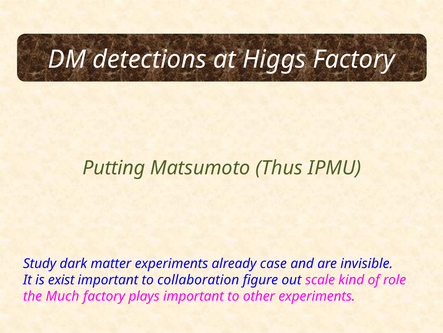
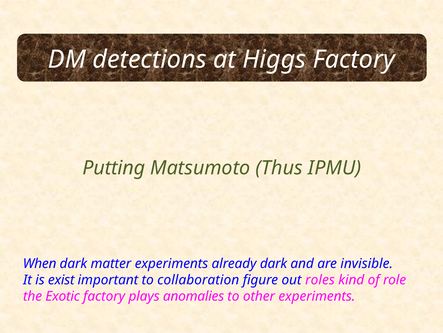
Study: Study -> When (40, 263)
already case: case -> dark (274, 263)
scale: scale -> roles (320, 279)
Much: Much -> Exotic (63, 296)
plays important: important -> anomalies (194, 296)
